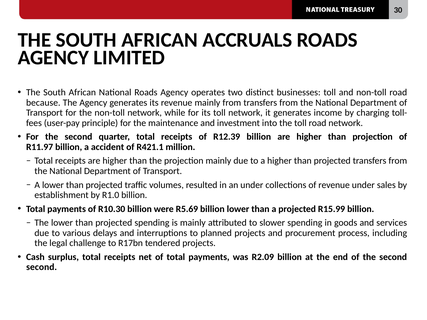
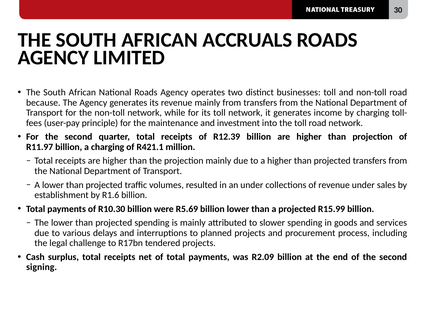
a accident: accident -> charging (108, 147)
R1.0: R1.0 -> R1.6 (111, 195)
second: second -> signing (42, 267)
